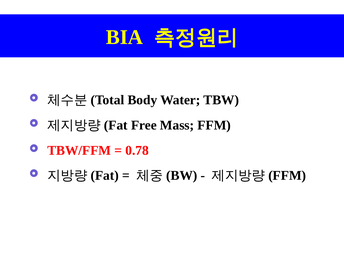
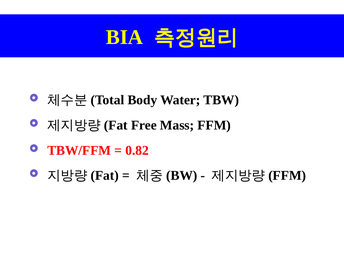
0.78: 0.78 -> 0.82 (137, 150)
